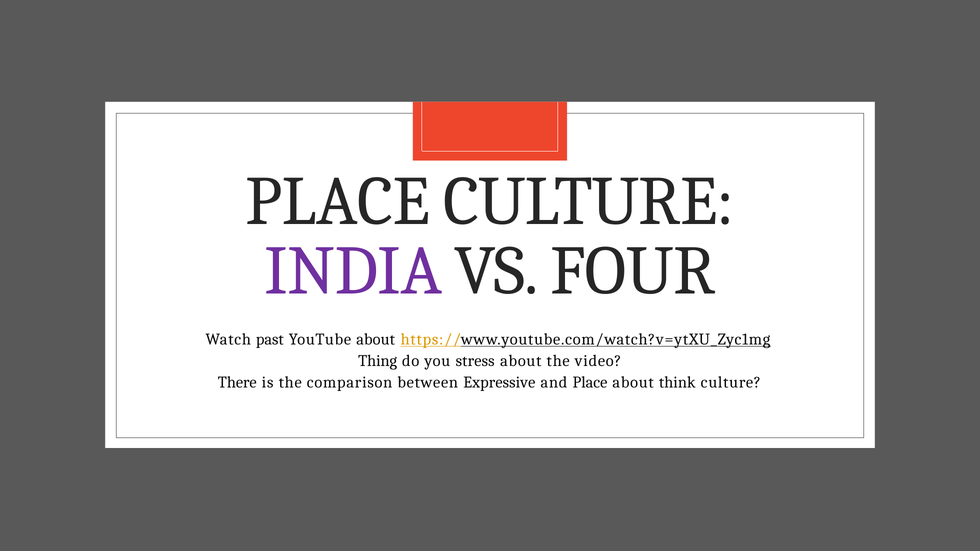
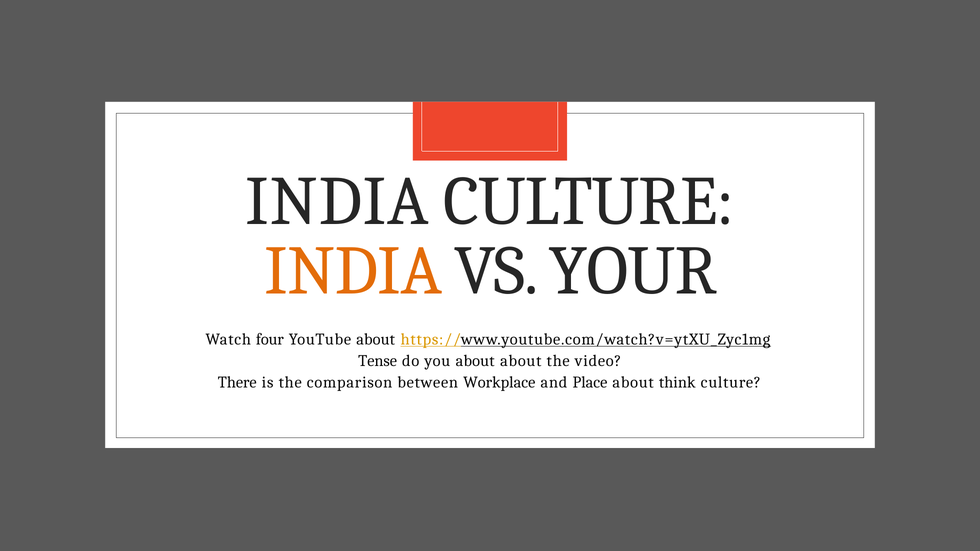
PLACE: PLACE -> INDIA (337, 202)
INDIA colour: purple -> orange (353, 271)
FOUR: FOUR -> YOUR (633, 271)
past: past -> four (270, 339)
Thing: Thing -> Tense (378, 361)
you stress: stress -> about (475, 361)
Expressive: Expressive -> Workplace (499, 382)
